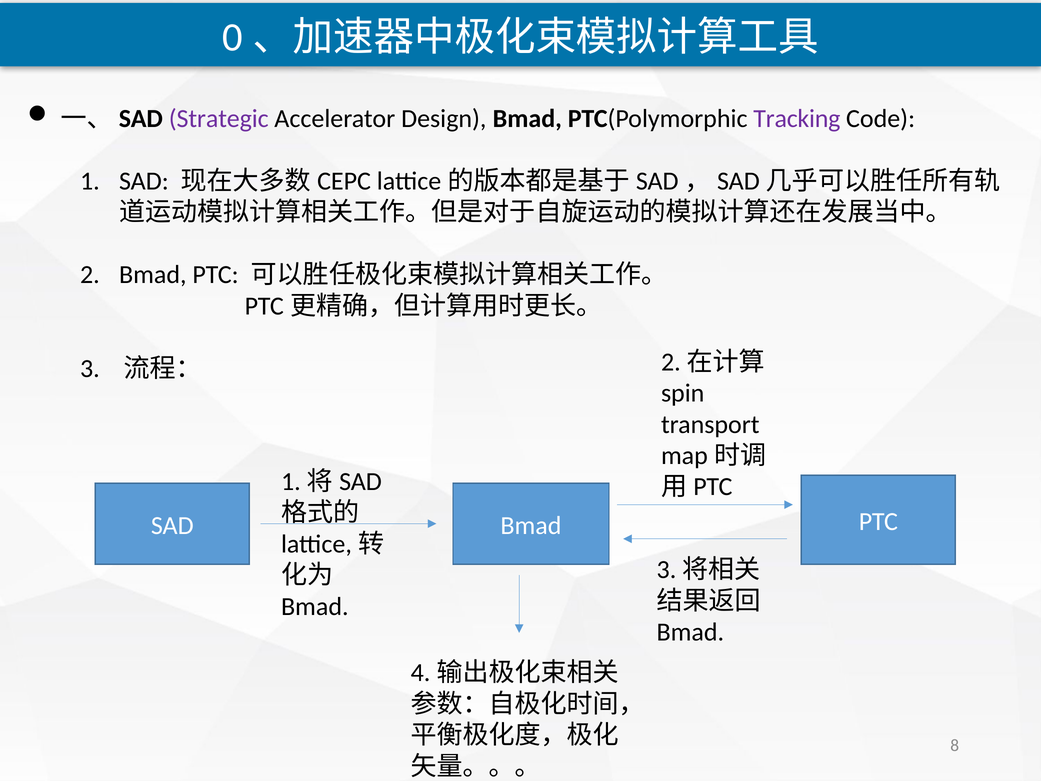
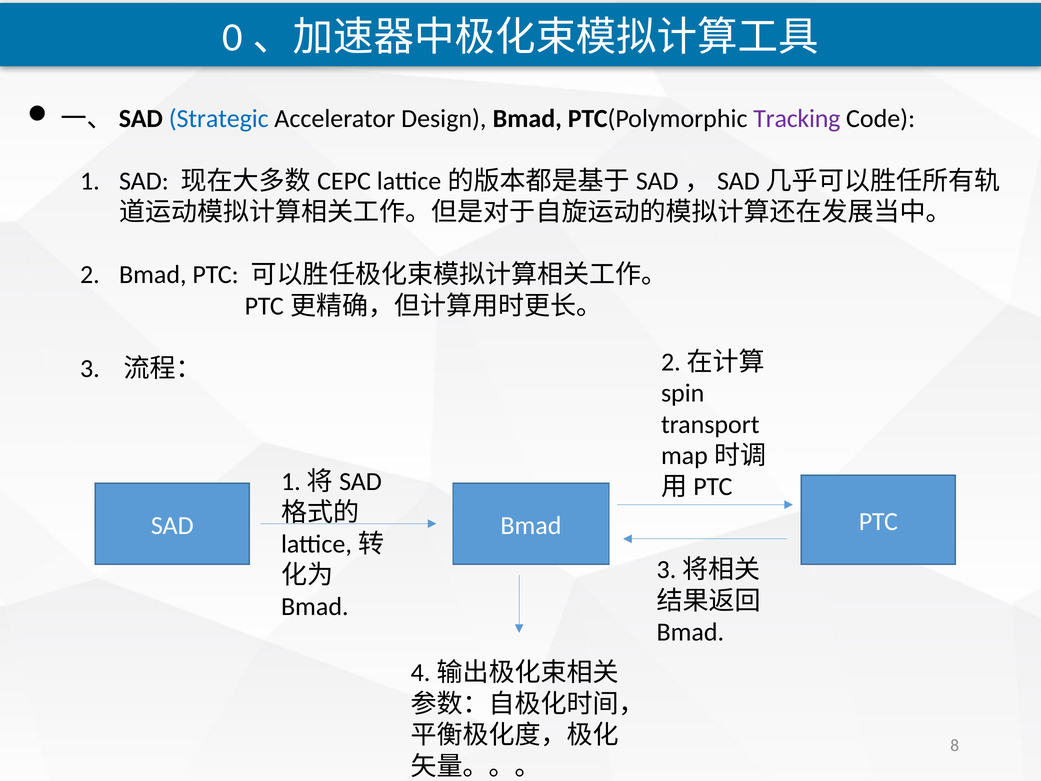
Strategic colour: purple -> blue (219, 119)
